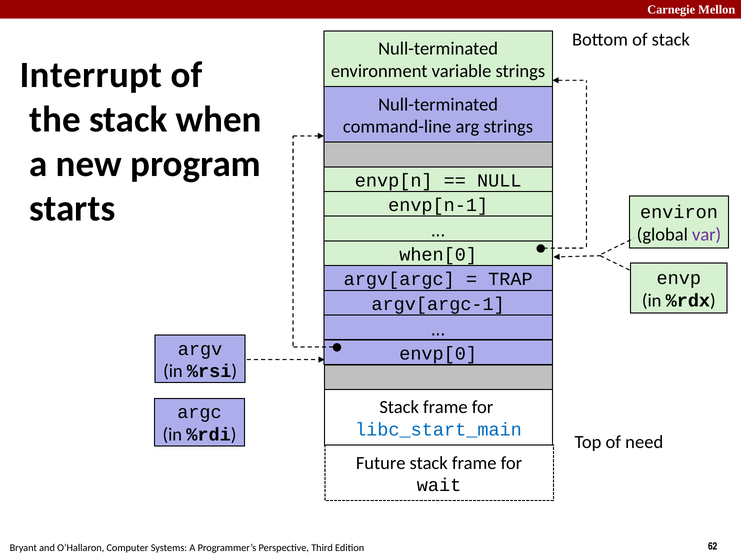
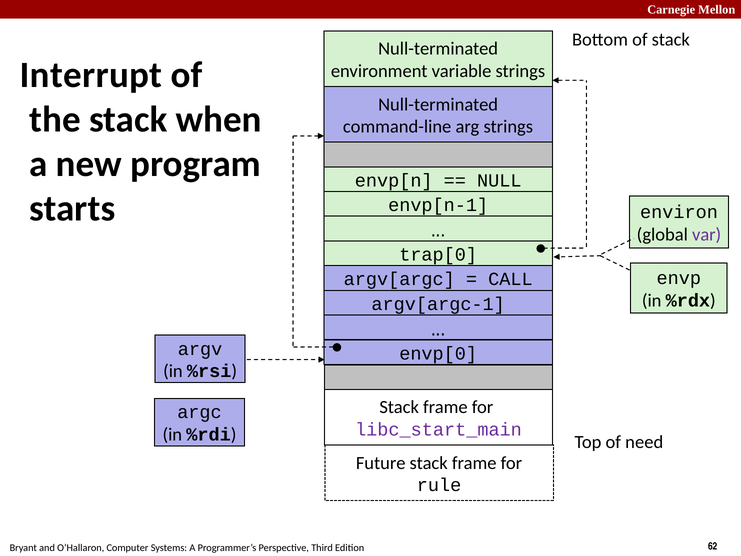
when[0: when[0 -> trap[0 (438, 254)
TRAP: TRAP -> CALL (510, 279)
libc_start_main colour: blue -> purple (438, 429)
wait: wait -> rule (439, 485)
